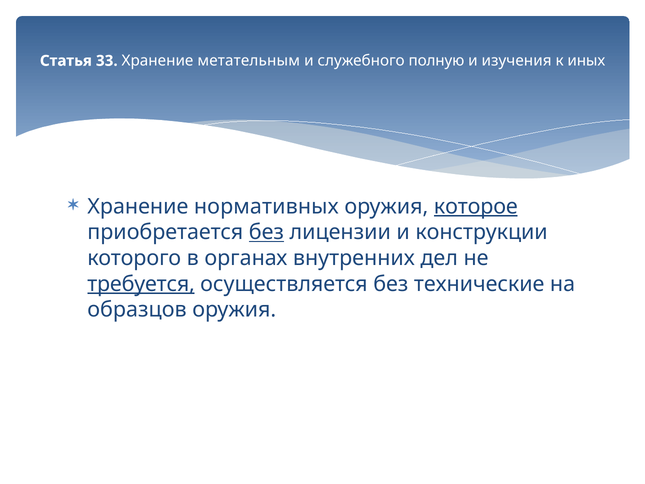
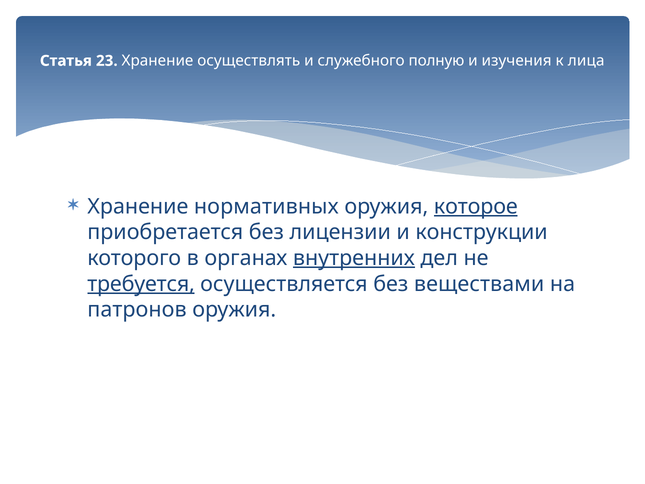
33: 33 -> 23 (107, 61)
метательным: метательным -> осуществлять (249, 61)
иных: иных -> лица (586, 61)
без underline: present -> none (266, 232)
внутренних underline: none -> present (354, 258)
технические: технические -> веществами (479, 284)
образцов: образцов -> патронов (137, 310)
